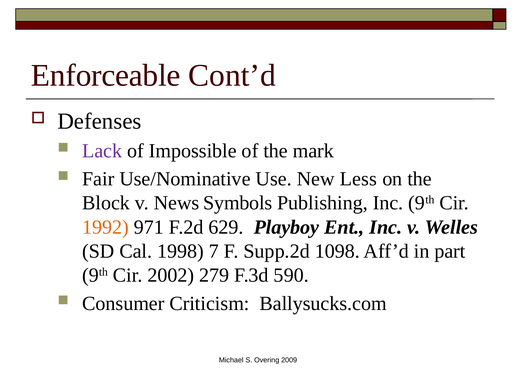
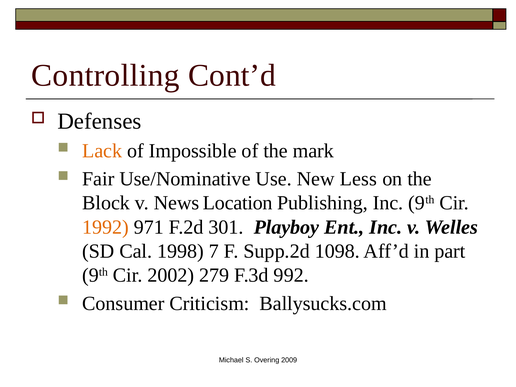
Enforceable: Enforceable -> Controlling (106, 75)
Lack colour: purple -> orange (102, 151)
Symbols: Symbols -> Location (238, 203)
629: 629 -> 301 (226, 227)
590: 590 -> 992 (291, 275)
